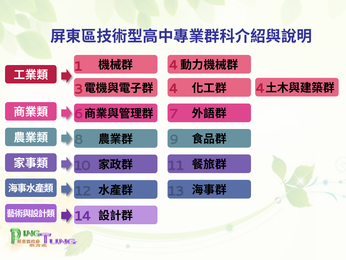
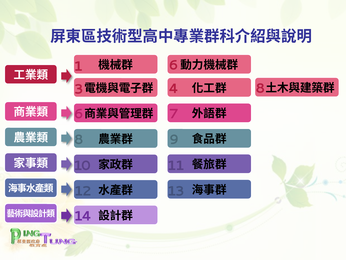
1 4: 4 -> 6 (174, 65)
4 4: 4 -> 8 (260, 88)
